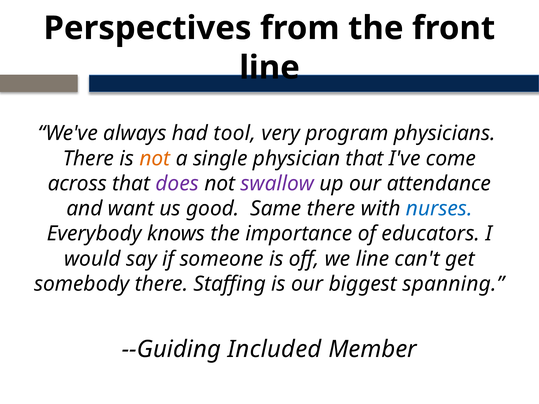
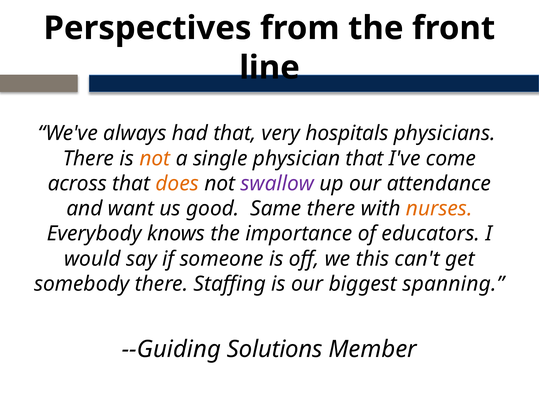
had tool: tool -> that (235, 133)
program: program -> hospitals (347, 133)
does colour: purple -> orange (177, 184)
nurses colour: blue -> orange (439, 209)
we line: line -> this (372, 259)
Included: Included -> Solutions (275, 350)
